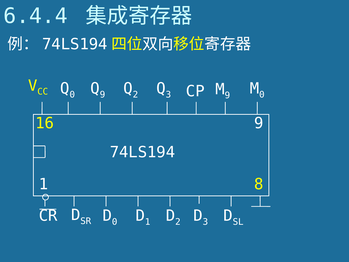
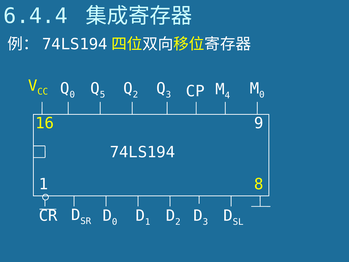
9: 9 -> 5 (102, 94)
9: 9 -> 4 (227, 95)
